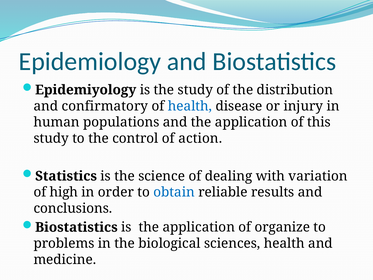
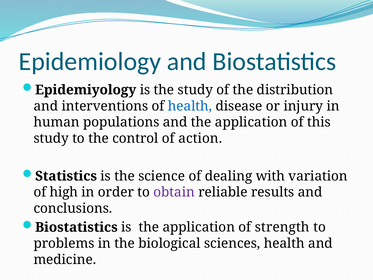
confirmatory: confirmatory -> interventions (105, 106)
obtain colour: blue -> purple (174, 192)
organize: organize -> strength (282, 227)
